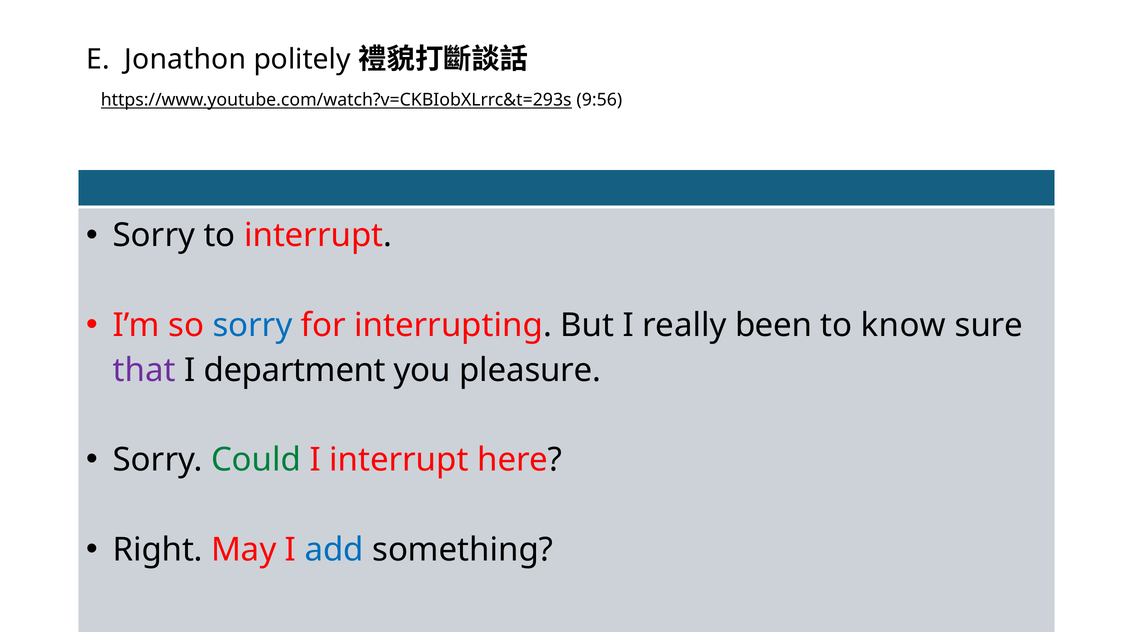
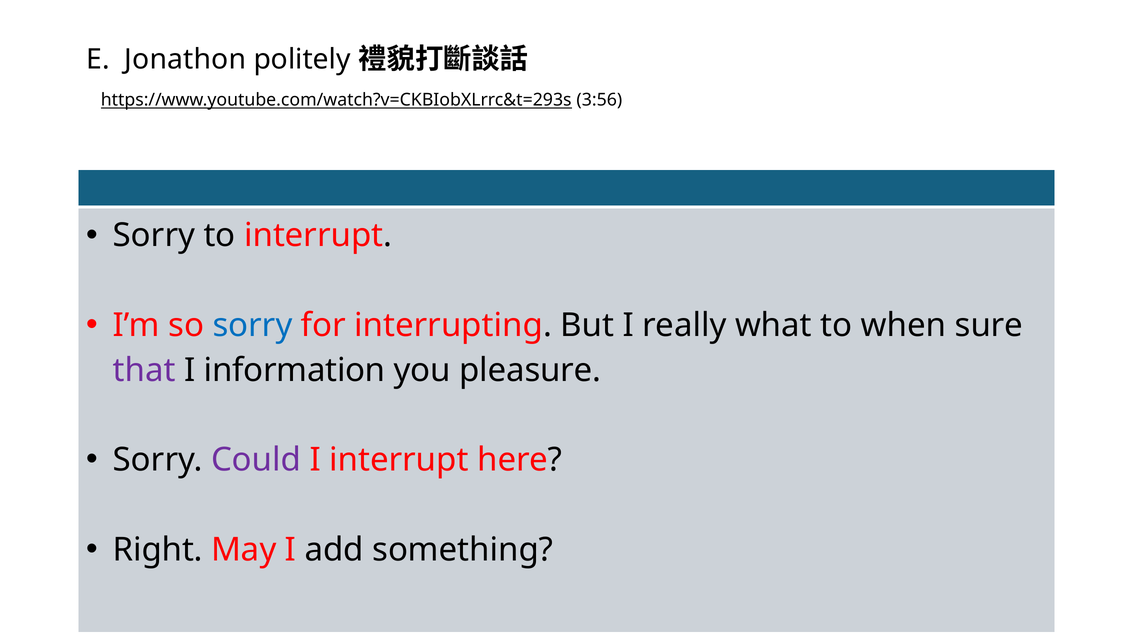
9:56: 9:56 -> 3:56 (599, 100)
been: been -> what (773, 325)
know: know -> when (904, 325)
department: department -> information (295, 370)
Could colour: green -> purple (256, 460)
add colour: blue -> black (334, 550)
